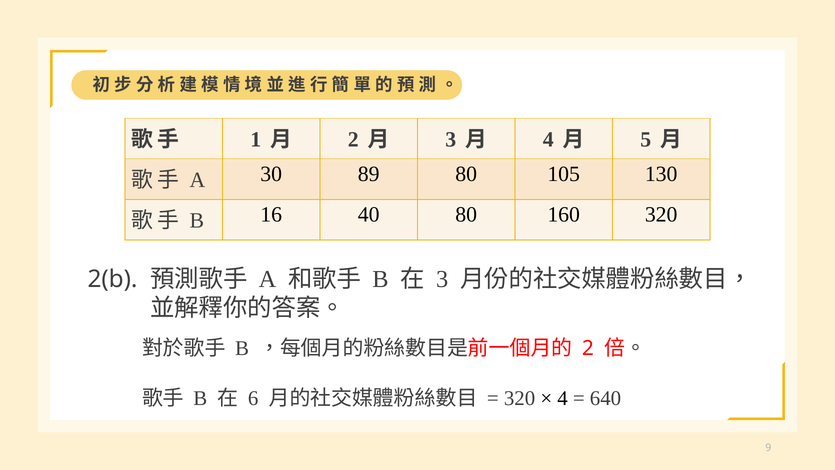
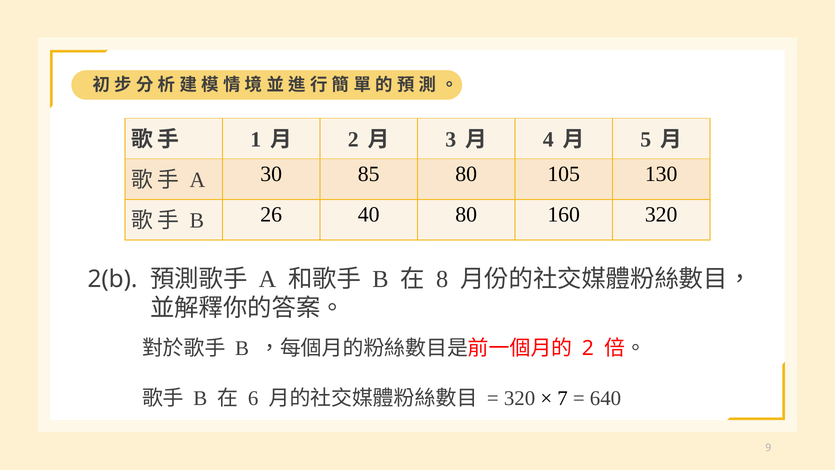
89: 89 -> 85 (369, 174)
16: 16 -> 26 (271, 215)
3: 3 -> 8 (442, 279)
4: 4 -> 7 (563, 398)
